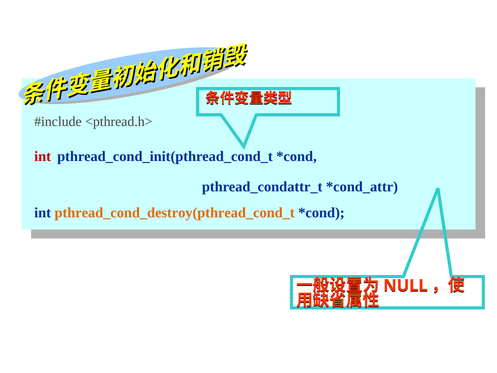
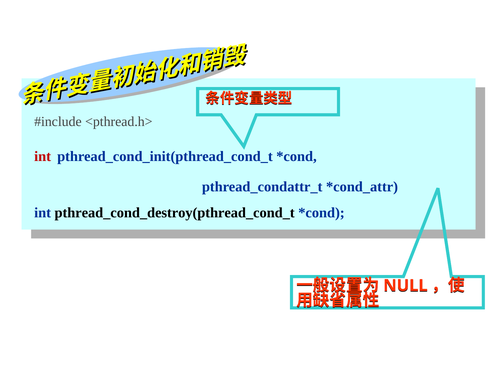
pthread_cond_destroy(pthread_cond_t colour: orange -> black (175, 213)
